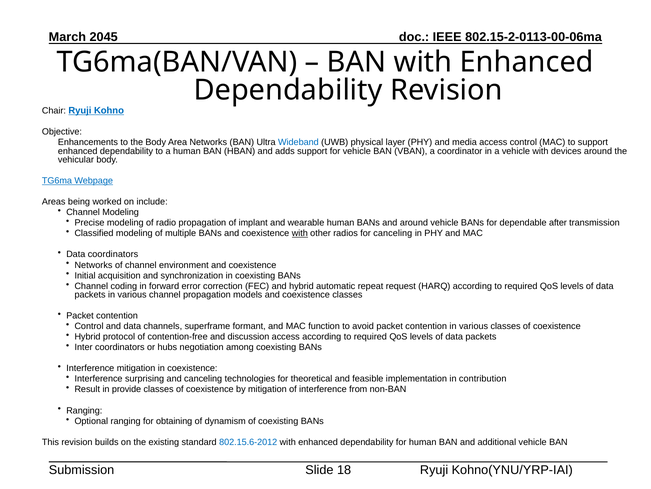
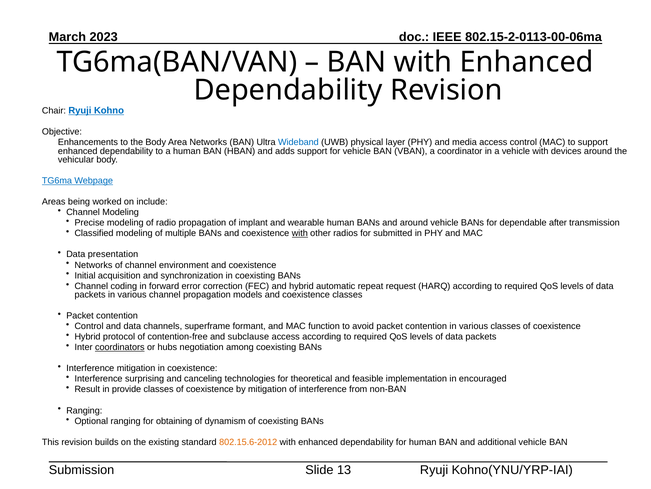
2045: 2045 -> 2023 (104, 37)
for canceling: canceling -> submitted (393, 233)
Data coordinators: coordinators -> presentation (113, 254)
discussion: discussion -> subclause (248, 336)
coordinators underline: none -> present (120, 347)
contribution: contribution -> encouraged (483, 378)
802.15.6-2012 colour: blue -> orange (248, 441)
18: 18 -> 13 (344, 469)
